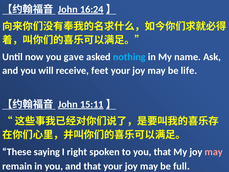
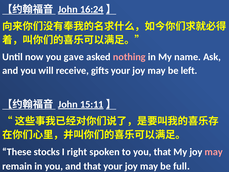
nothing colour: light blue -> pink (129, 57)
feet: feet -> gifts (100, 70)
life: life -> left (189, 70)
saying: saying -> stocks (47, 152)
